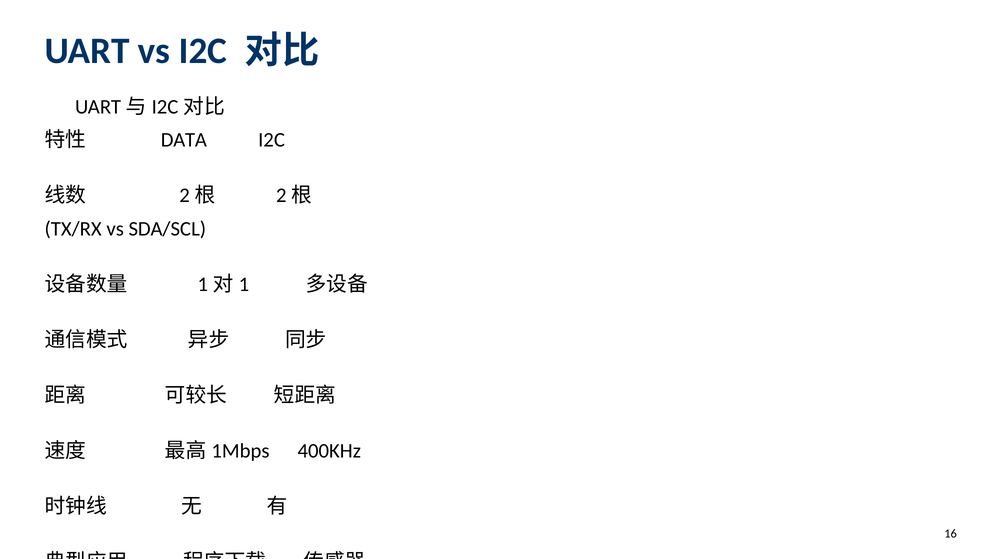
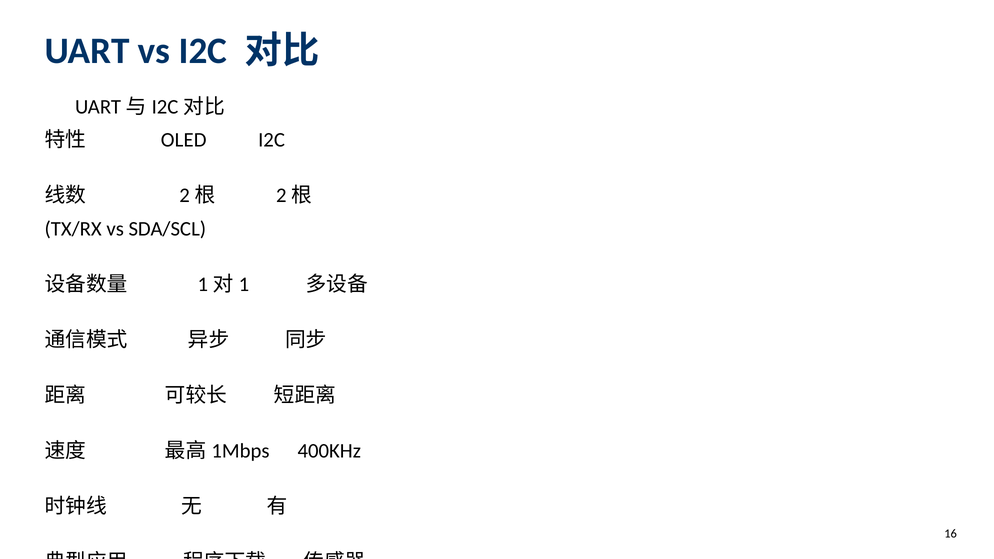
DATA: DATA -> OLED (184, 140)
